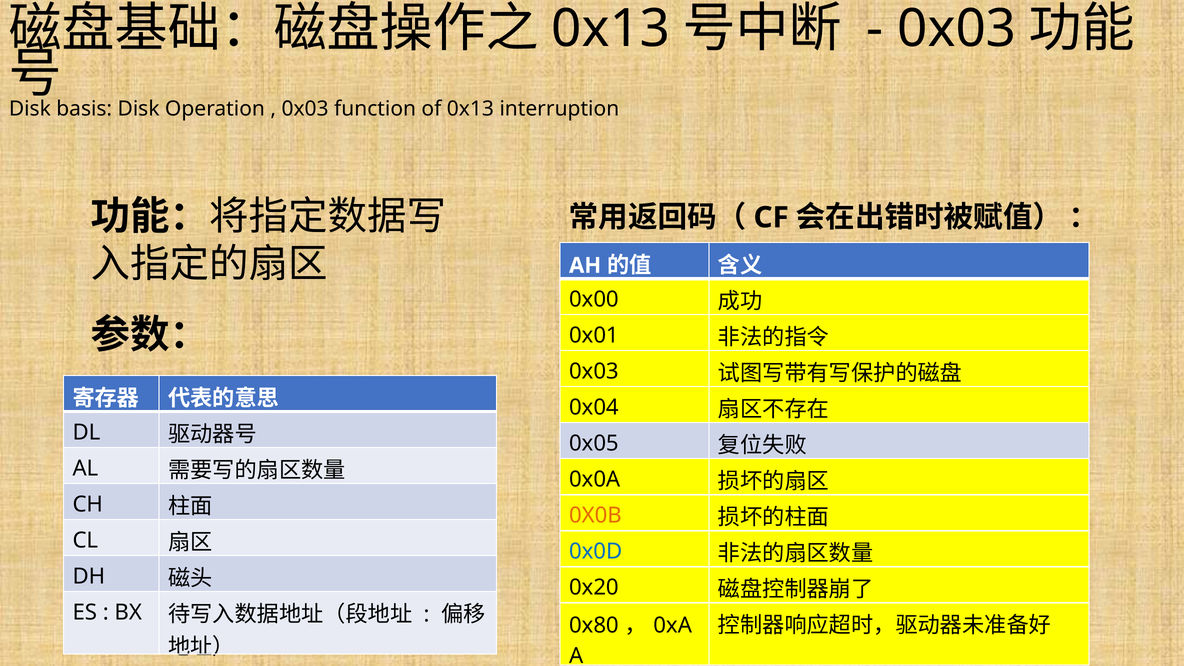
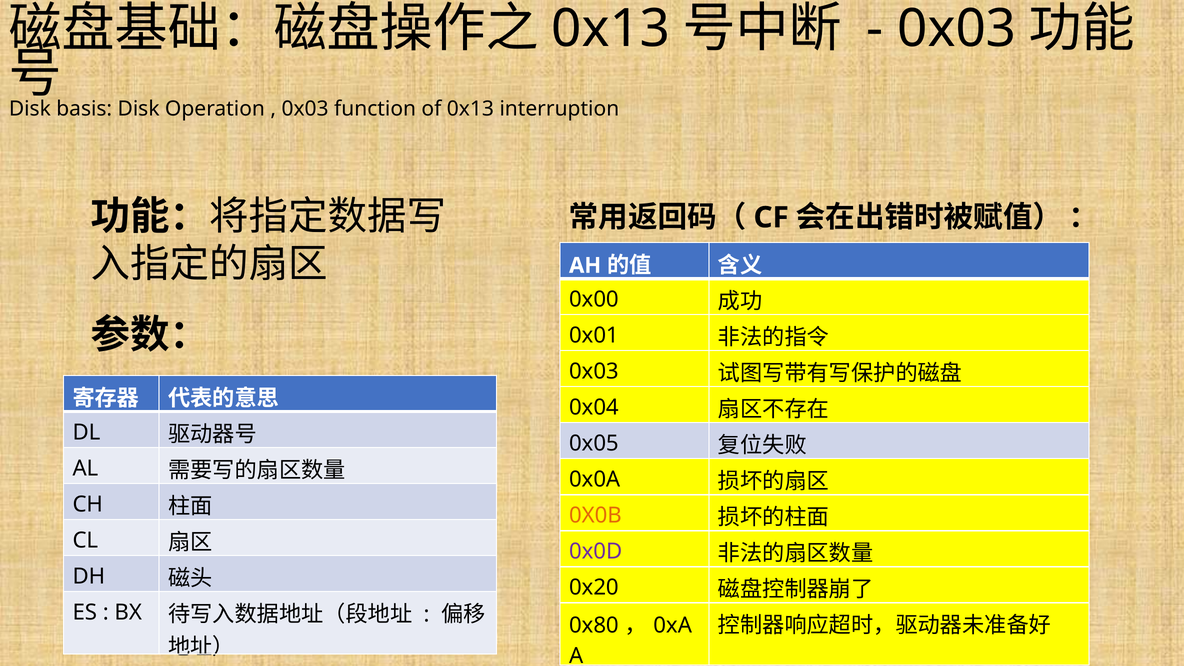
0x0D colour: blue -> purple (596, 552)
